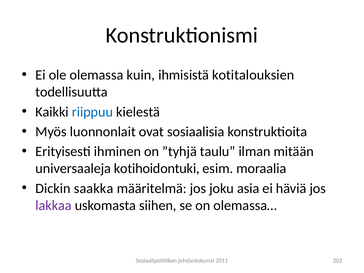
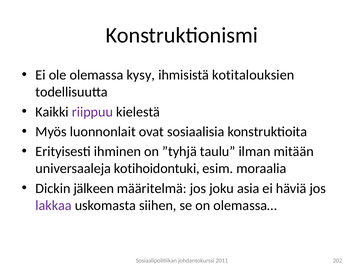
kuin: kuin -> kysy (141, 75)
riippuu colour: blue -> purple (92, 112)
saakka: saakka -> jälkeen (94, 188)
